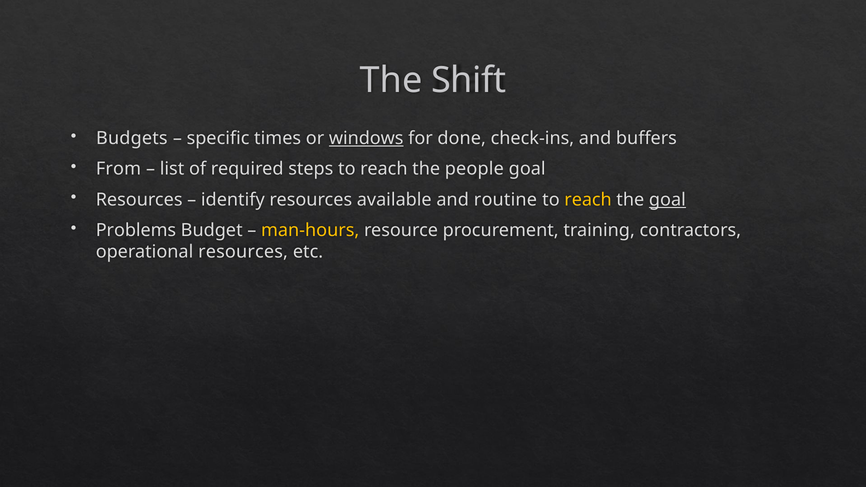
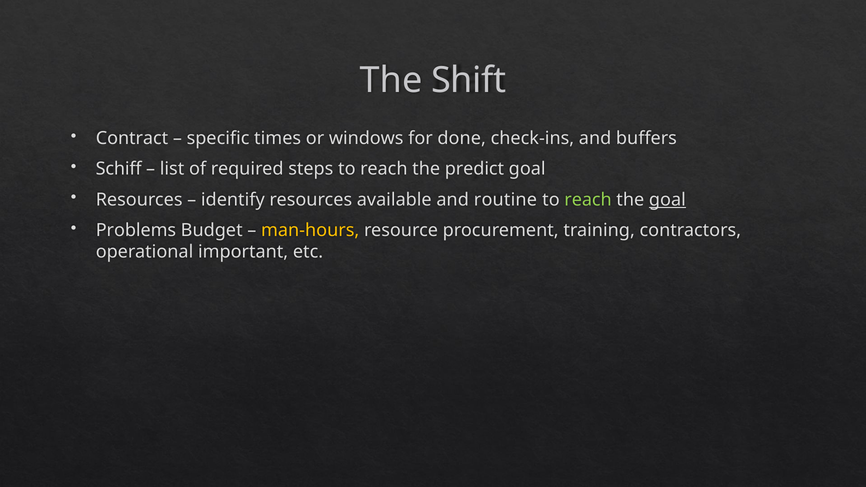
Budgets: Budgets -> Contract (132, 138)
windows underline: present -> none (366, 138)
From: From -> Schiff (119, 169)
people: people -> predict (474, 169)
reach colour: yellow -> light green (588, 200)
operational resources: resources -> important (243, 252)
